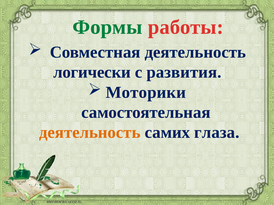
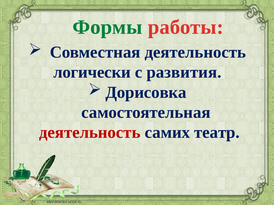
Моторики: Моторики -> Дорисовка (146, 93)
деятельность colour: orange -> red (90, 133)
глаза: глаза -> театр (217, 133)
